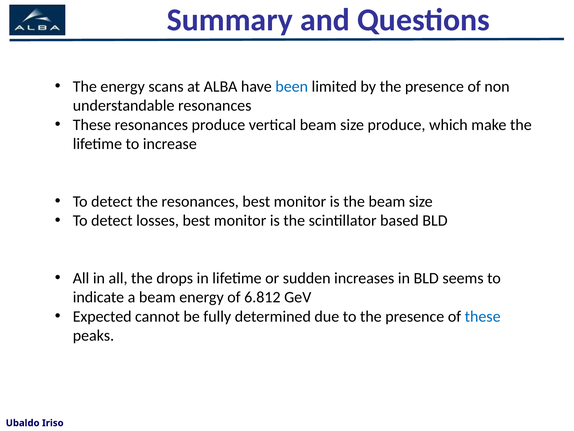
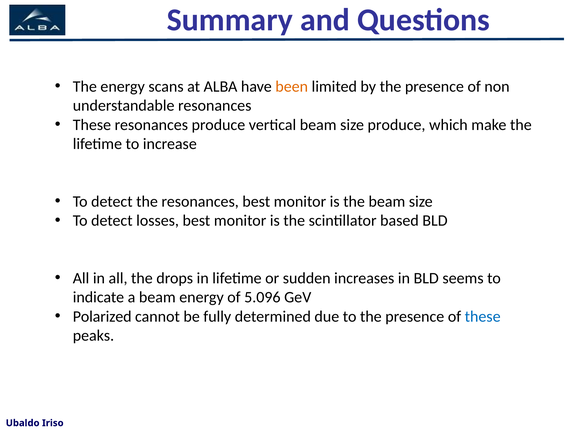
been colour: blue -> orange (292, 86)
6.812: 6.812 -> 5.096 (262, 297)
Expected: Expected -> Polarized (102, 316)
